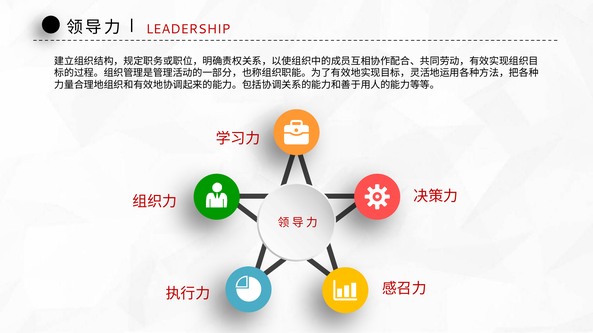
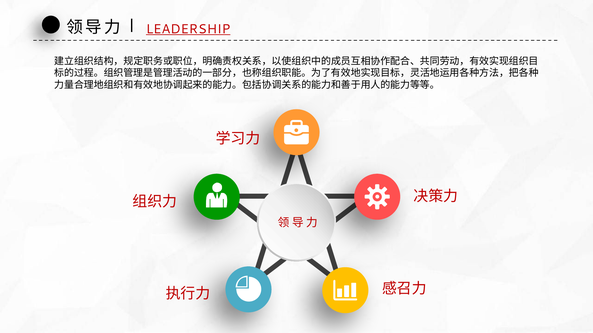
LEADERSHIP underline: none -> present (188, 29)
